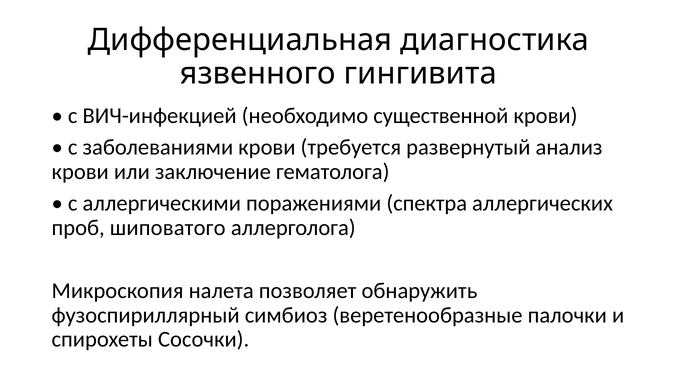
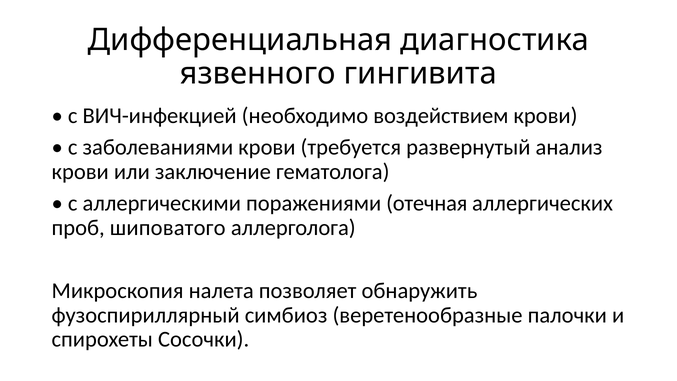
существенной: существенной -> воздействием (441, 116)
спектра: спектра -> отечная (427, 203)
